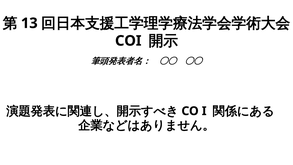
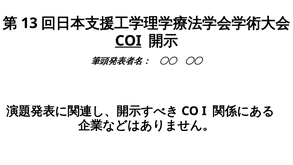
COI underline: none -> present (128, 41)
